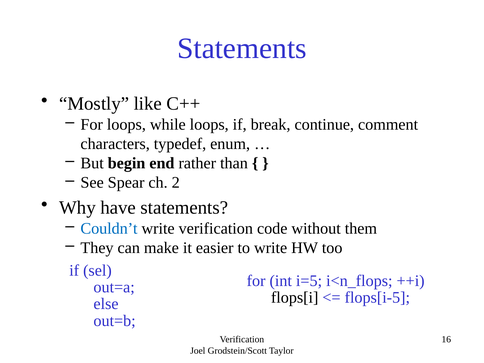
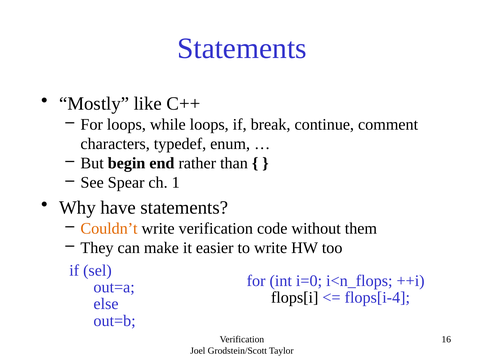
2: 2 -> 1 (176, 183)
Couldn’t colour: blue -> orange (109, 228)
i=5: i=5 -> i=0 (309, 281)
flops[i-5: flops[i-5 -> flops[i-4 (377, 298)
